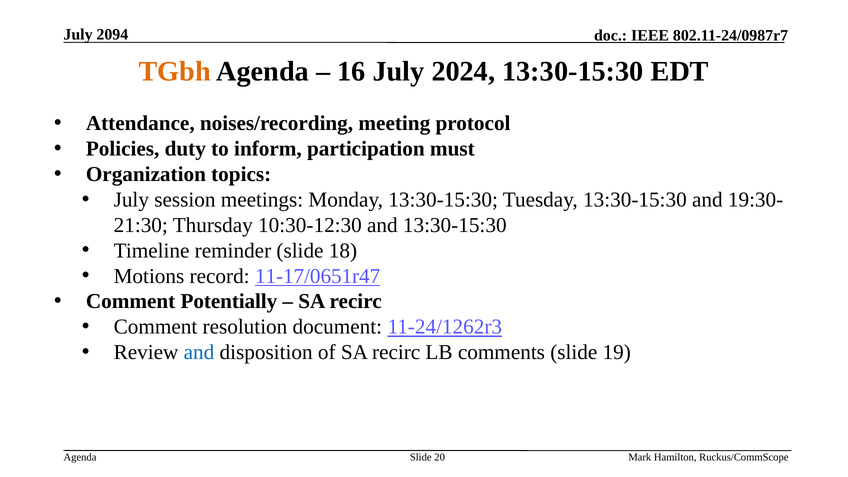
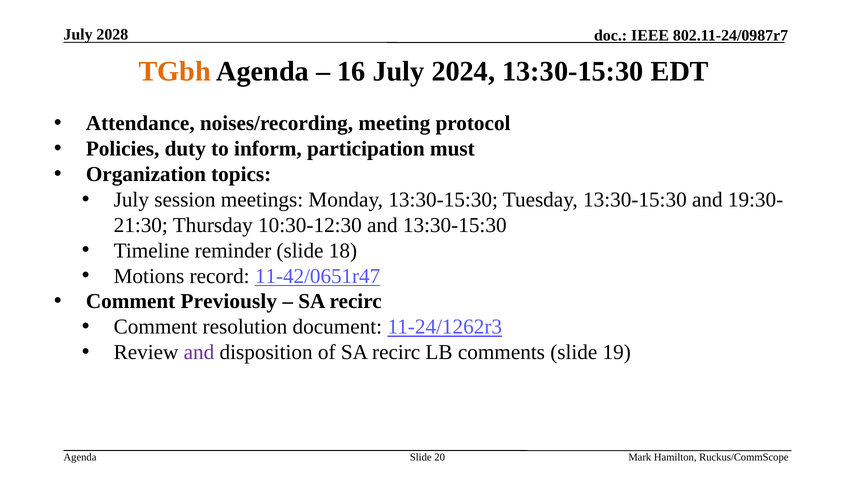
2094: 2094 -> 2028 (112, 35)
11-17/0651r47: 11-17/0651r47 -> 11-42/0651r47 (318, 276)
Potentially: Potentially -> Previously (229, 301)
and colour: blue -> purple (199, 352)
